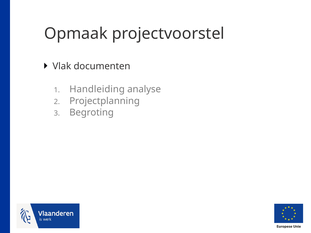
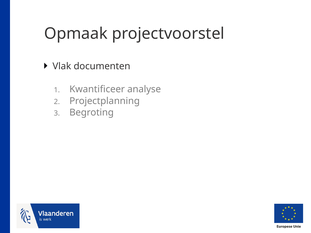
Handleiding: Handleiding -> Kwantificeer (97, 89)
